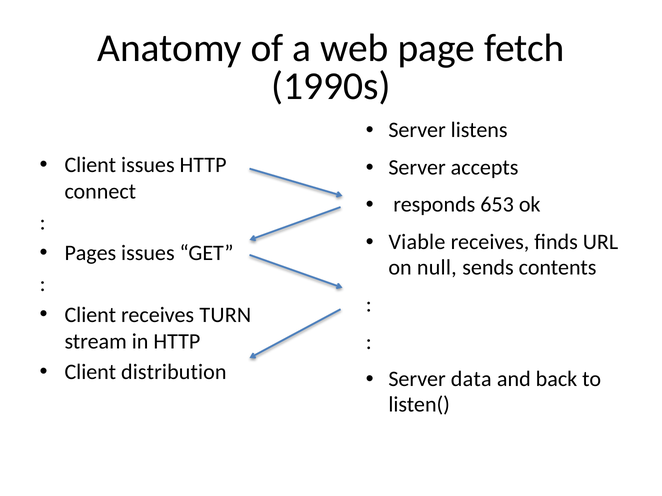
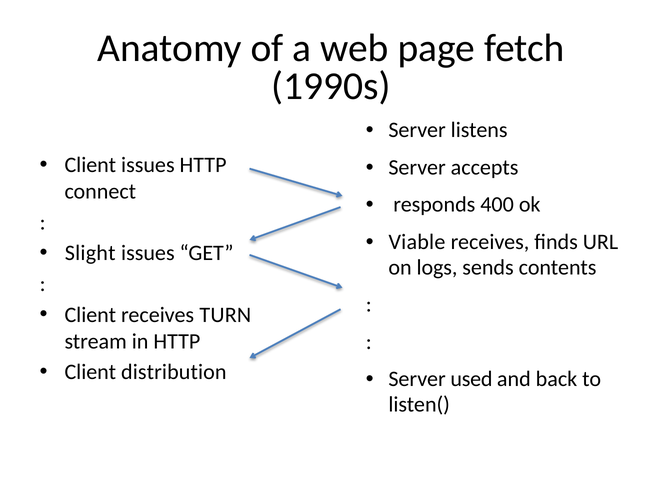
653: 653 -> 400 (497, 205)
Pages: Pages -> Slight (90, 253)
null: null -> logs (437, 268)
data: data -> used (471, 379)
